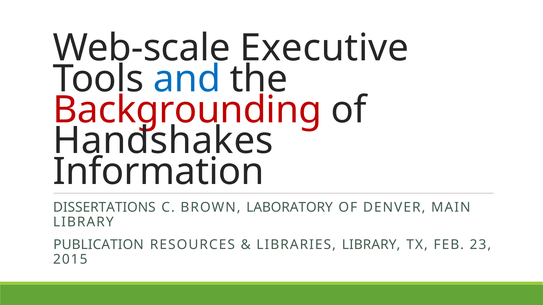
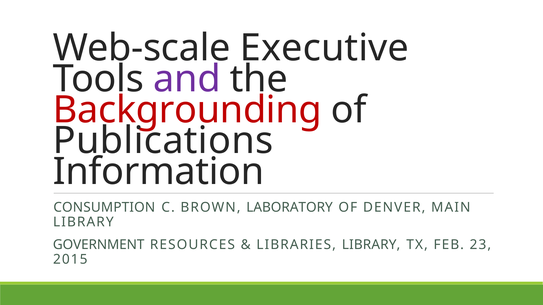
and colour: blue -> purple (187, 79)
Handshakes: Handshakes -> Publications (163, 141)
DISSERTATIONS: DISSERTATIONS -> CONSUMPTION (104, 208)
PUBLICATION: PUBLICATION -> GOVERNMENT (99, 245)
